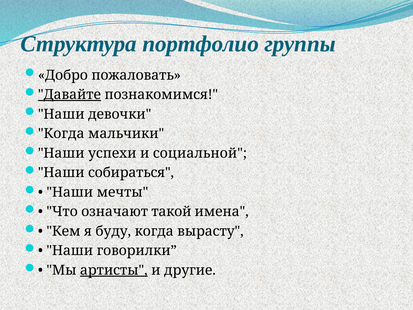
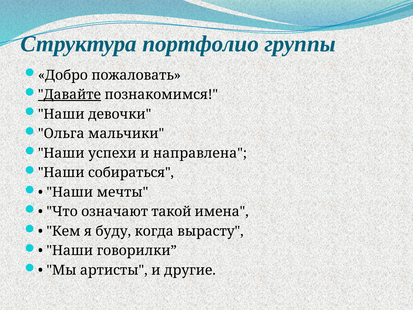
Когда: Когда -> Ольга (61, 134)
социальной: социальной -> направлена (200, 153)
артисты underline: present -> none (114, 270)
